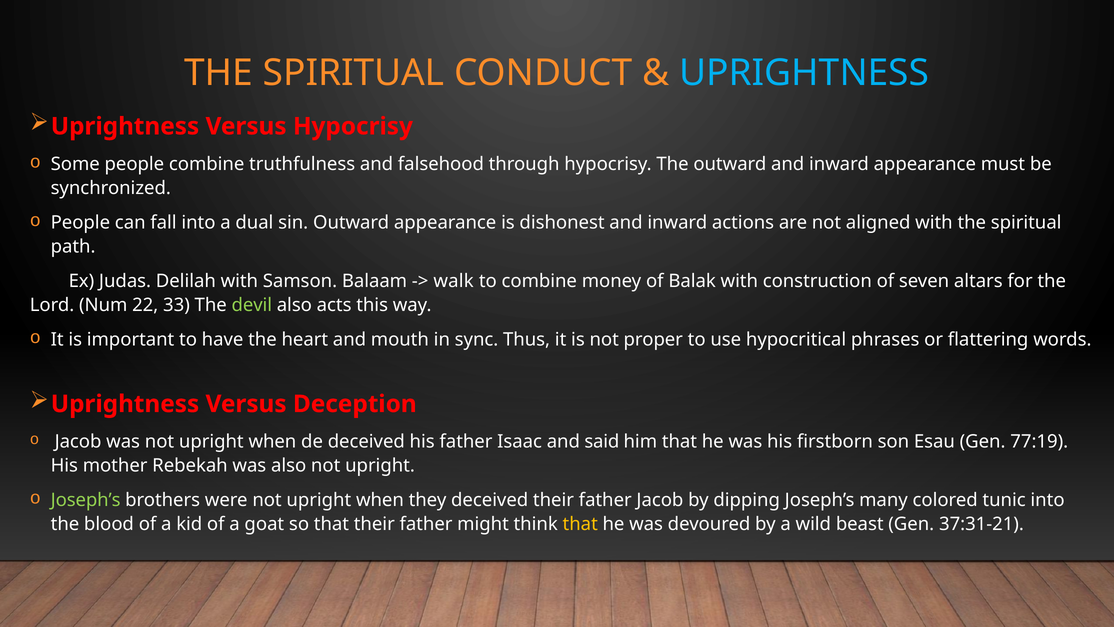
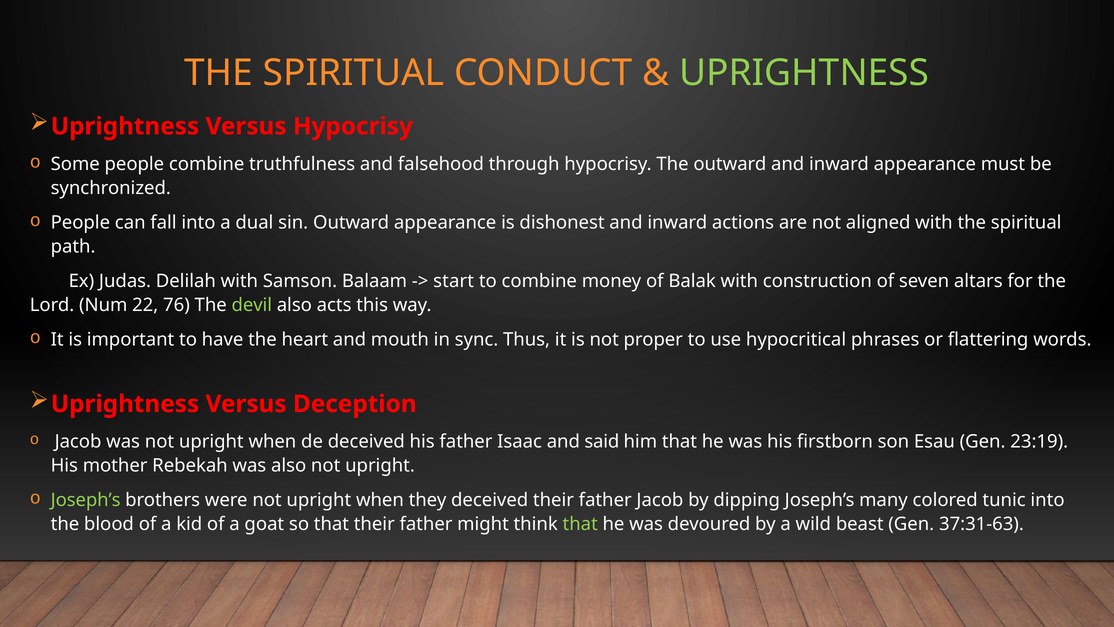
UPRIGHTNESS colour: light blue -> light green (804, 73)
walk: walk -> start (454, 281)
33: 33 -> 76 (176, 305)
77:19: 77:19 -> 23:19 (1039, 441)
that colour: yellow -> light green (580, 524)
37:31-21: 37:31-21 -> 37:31-63 (981, 524)
